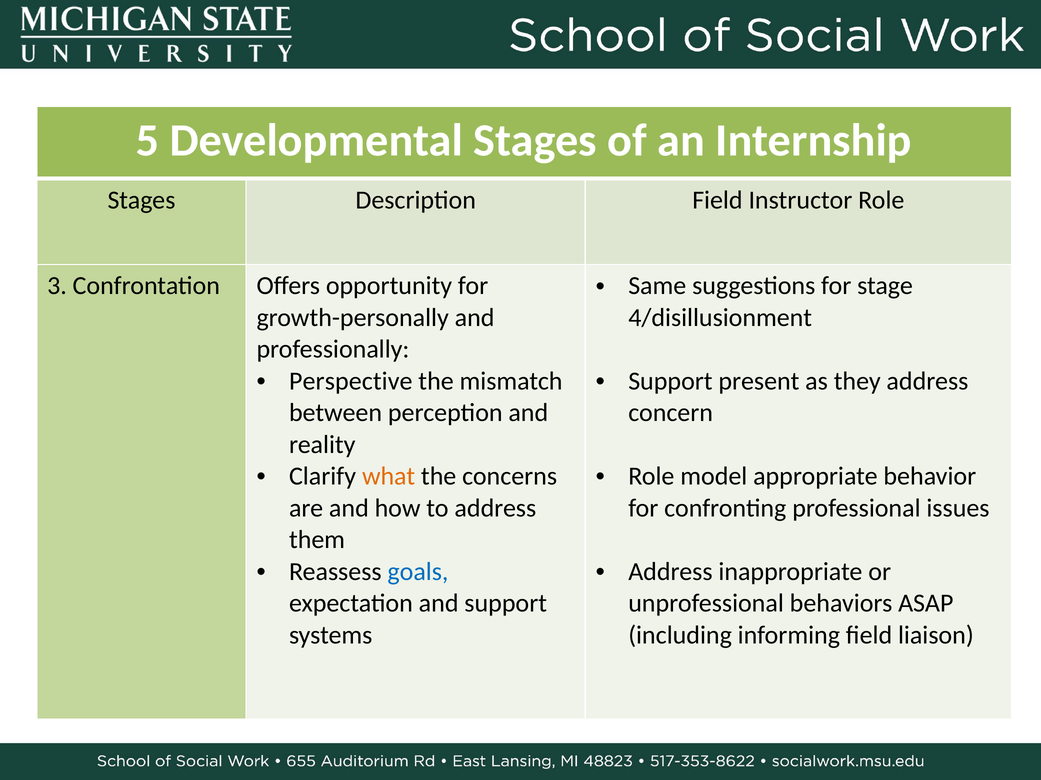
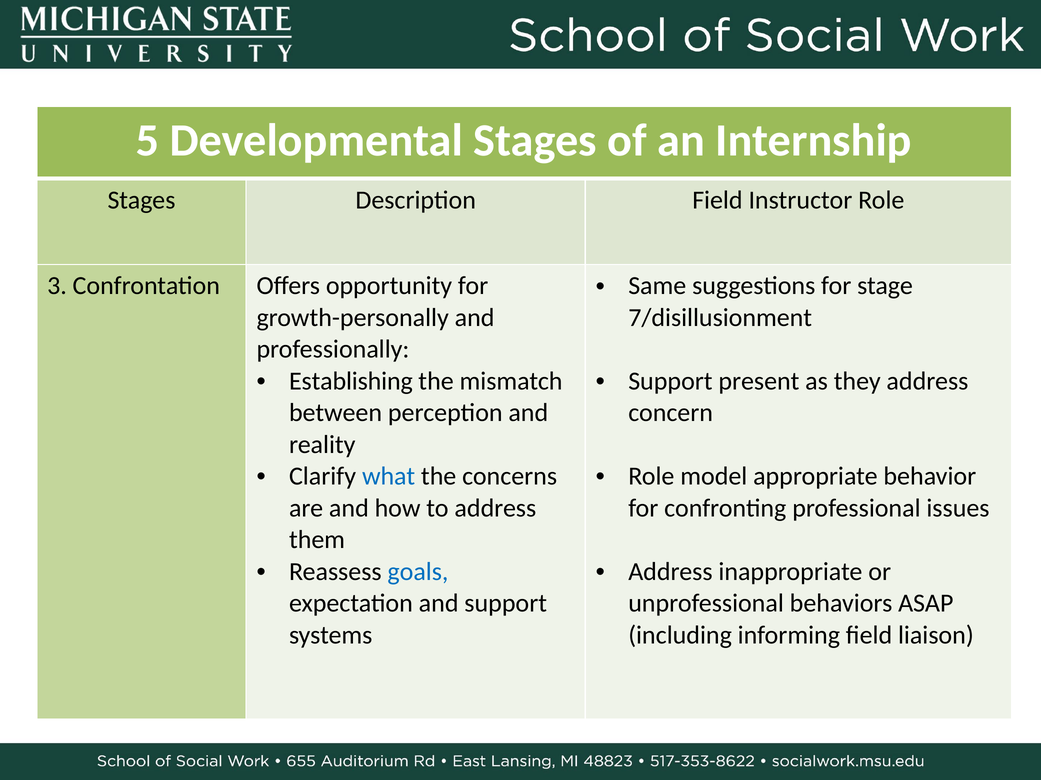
4/disillusionment: 4/disillusionment -> 7/disillusionment (720, 318)
Perspective: Perspective -> Establishing (351, 381)
what colour: orange -> blue (389, 477)
